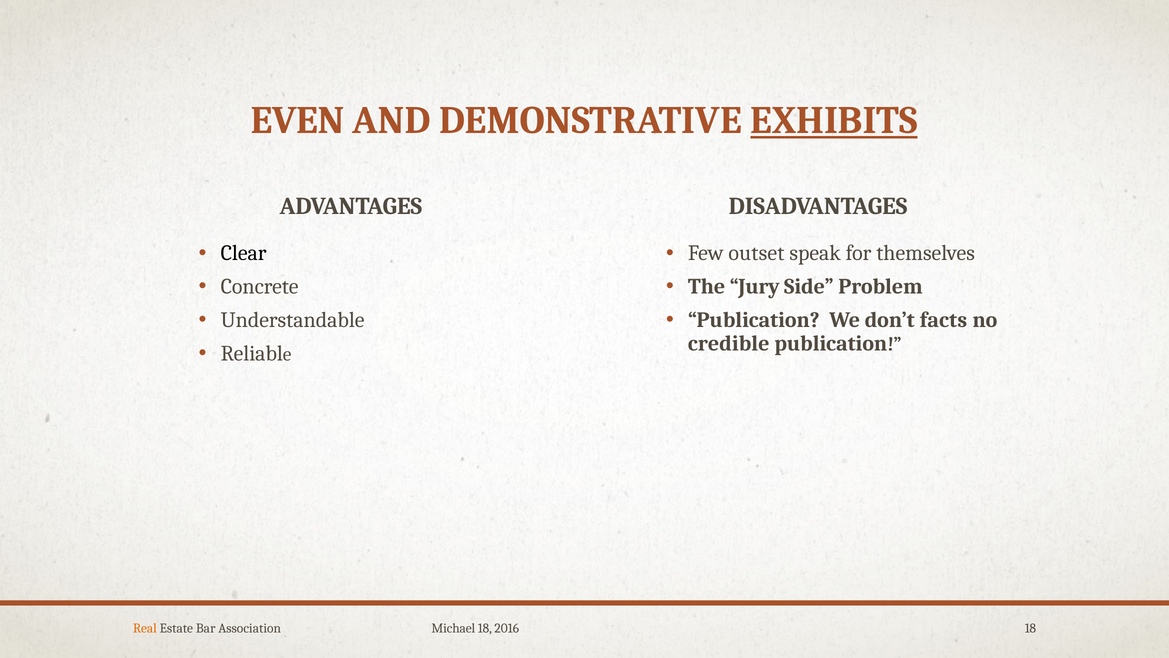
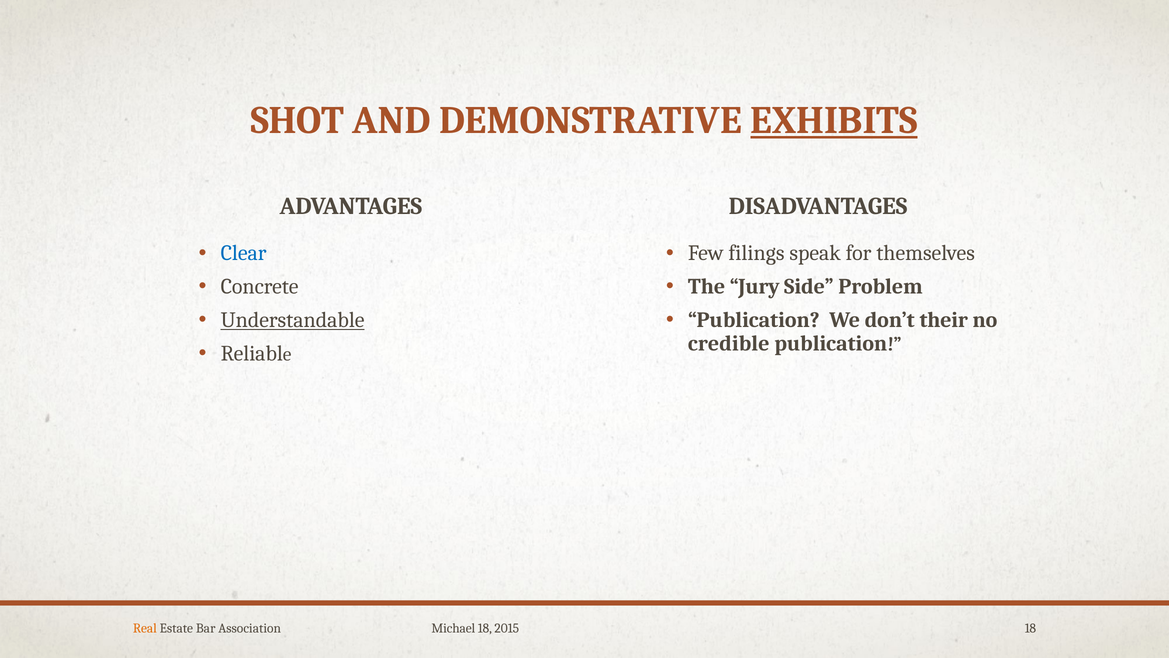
EVEN: EVEN -> SHOT (298, 120)
Clear colour: black -> blue (244, 253)
outset: outset -> filings (757, 253)
Understandable underline: none -> present (293, 320)
facts: facts -> their (944, 320)
2016: 2016 -> 2015 (507, 628)
